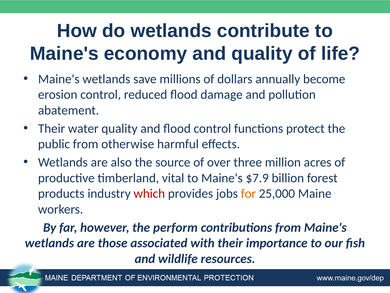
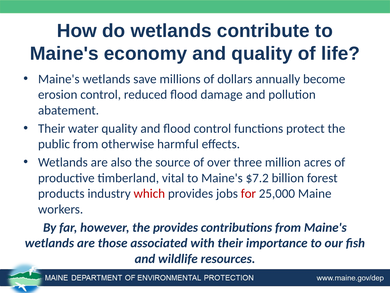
$7.9: $7.9 -> $7.2 (257, 178)
for colour: orange -> red (248, 193)
the perform: perform -> provides (176, 227)
